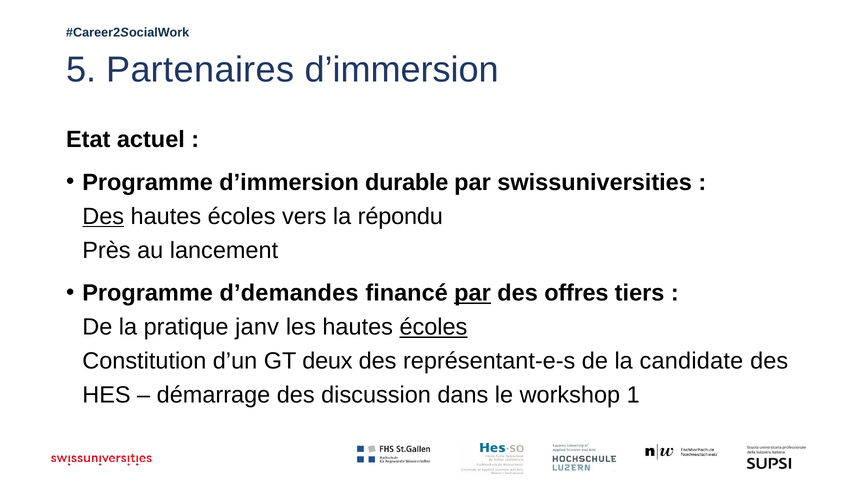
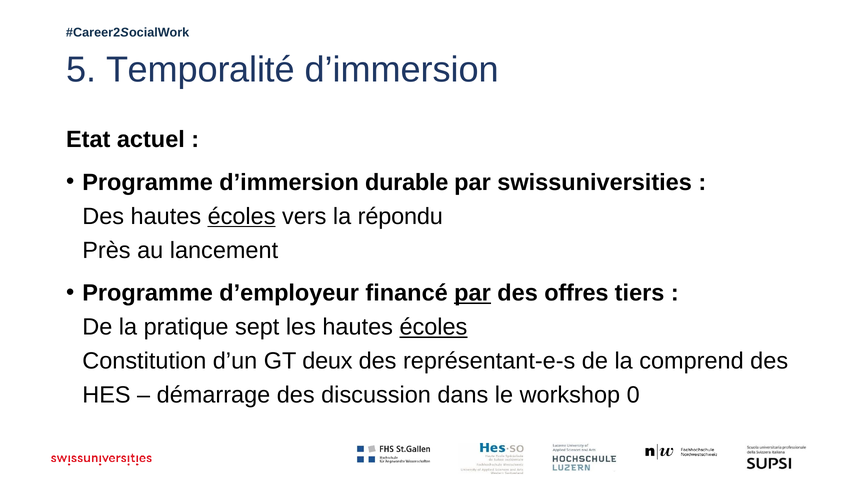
Partenaires: Partenaires -> Temporalité (200, 70)
Des underline: present -> none (103, 216)
écoles underline: none -> present (242, 216)
d’demandes: d’demandes -> d’employeur (289, 293)
janv: janv -> sept (257, 327)
candidate: candidate -> comprend (691, 361)
1: 1 -> 0 (633, 395)
